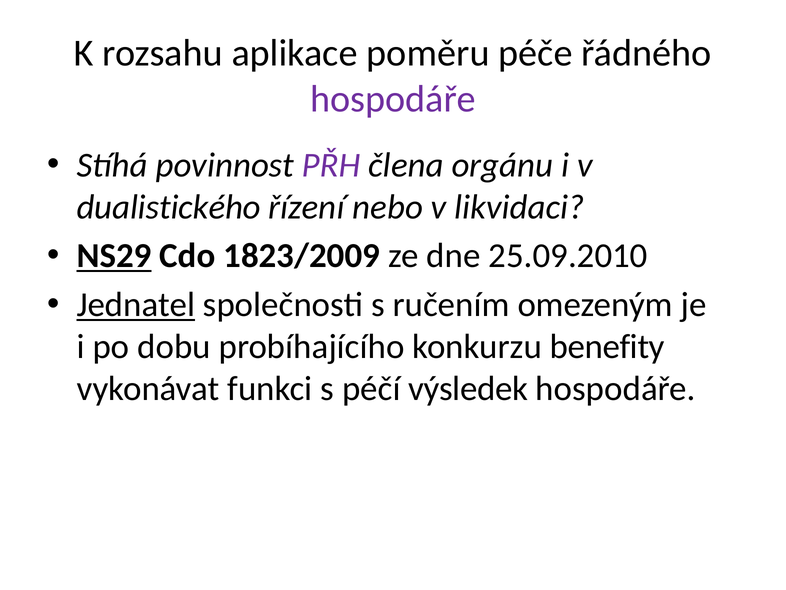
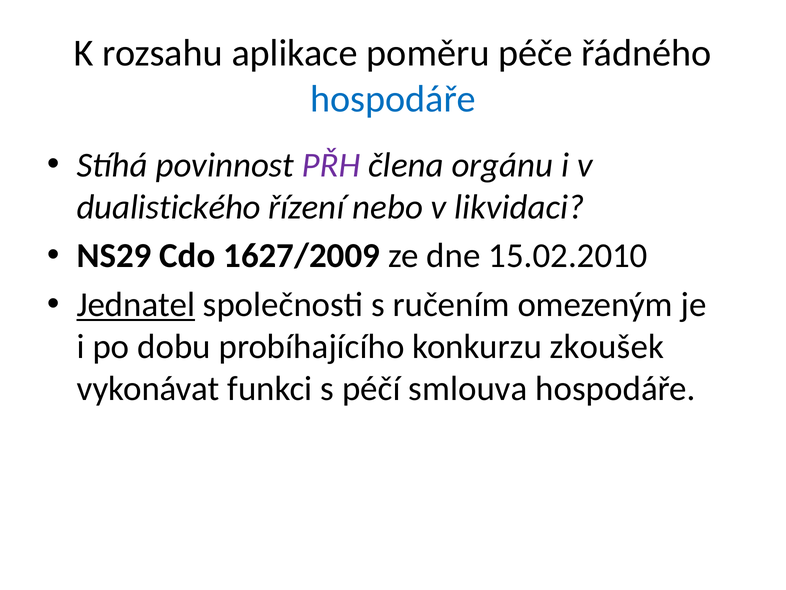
hospodáře colour: purple -> blue (393, 99)
NS29 underline: present -> none (114, 256)
1823/2009: 1823/2009 -> 1627/2009 (302, 256)
25.09.2010: 25.09.2010 -> 15.02.2010 (568, 256)
benefity: benefity -> zkoušek (607, 347)
výsledek: výsledek -> smlouva (468, 389)
